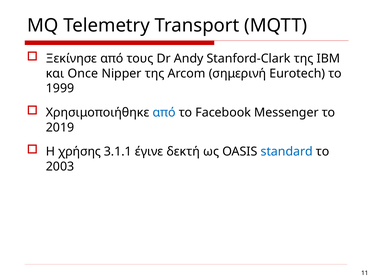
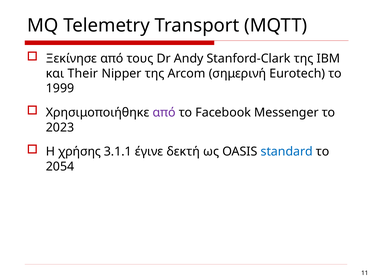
Once: Once -> Their (83, 73)
από colour: blue -> purple (164, 113)
2019: 2019 -> 2023 (60, 127)
2003: 2003 -> 2054 (60, 166)
